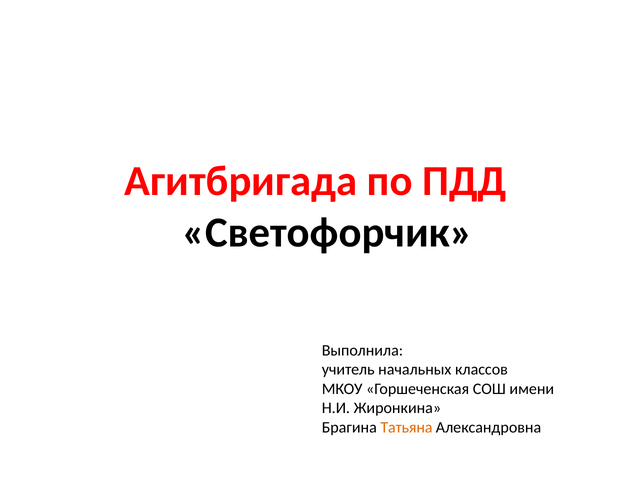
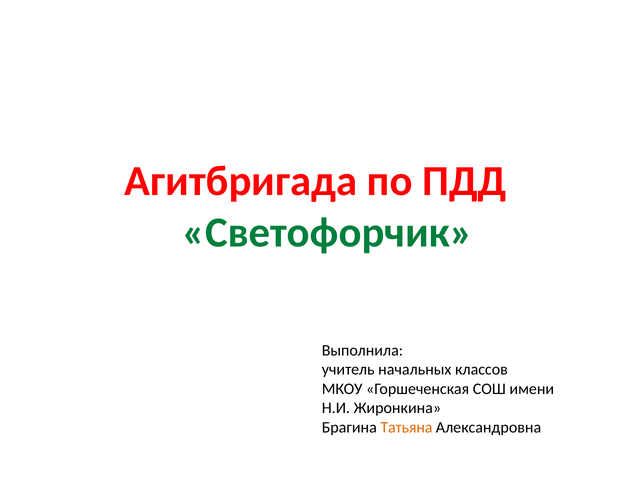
Светофорчик colour: black -> green (328, 233)
